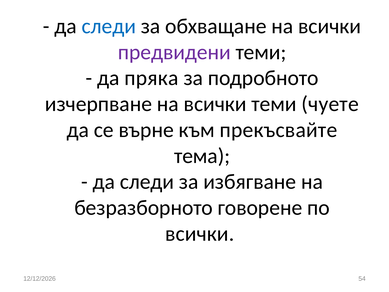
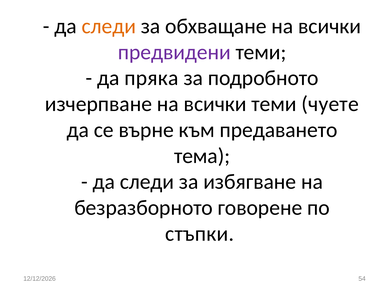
следи colour: blue -> orange (109, 26)
прекъсвайте: прекъсвайте -> предаването (279, 130)
всички: всички -> стъпки (200, 233)
